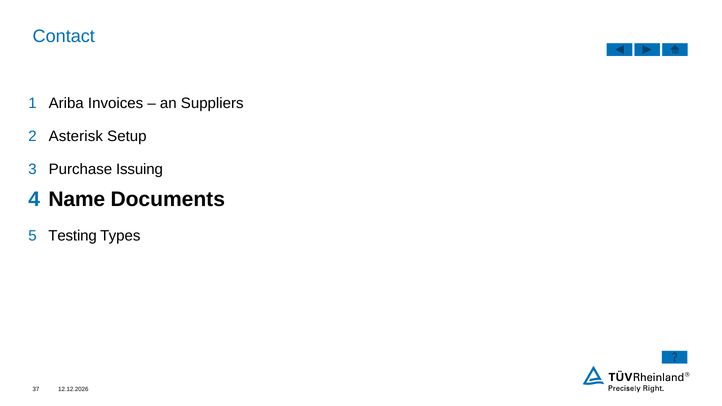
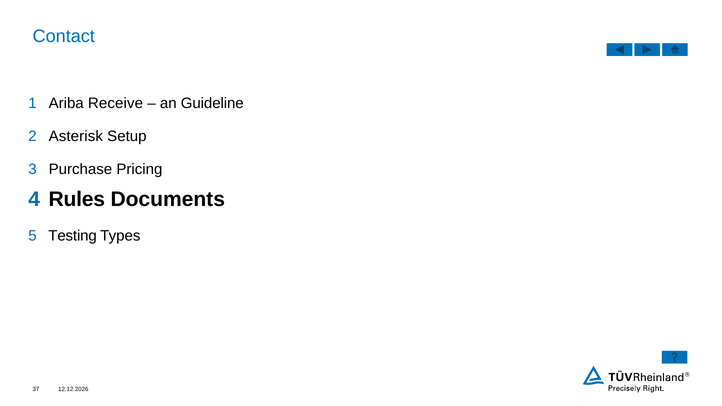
Invoices: Invoices -> Receive (116, 103)
Suppliers: Suppliers -> Guideline (212, 103)
Issuing: Issuing -> Pricing (139, 170)
Name: Name -> Rules (77, 200)
